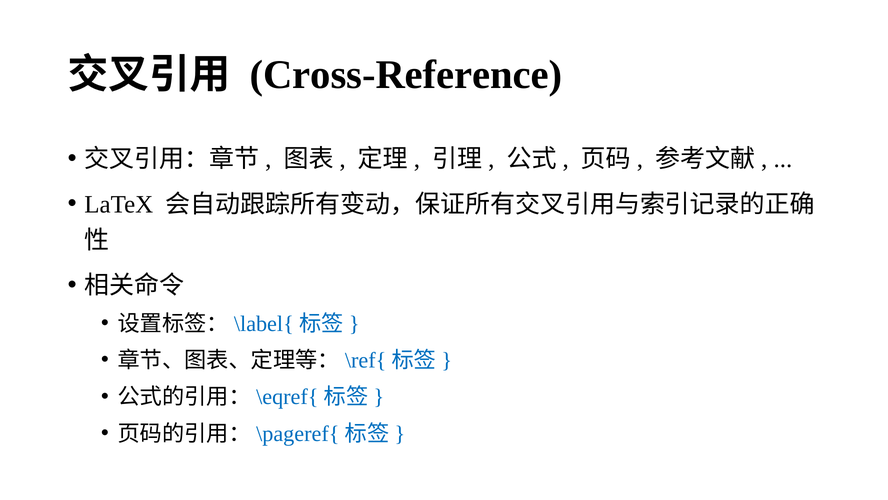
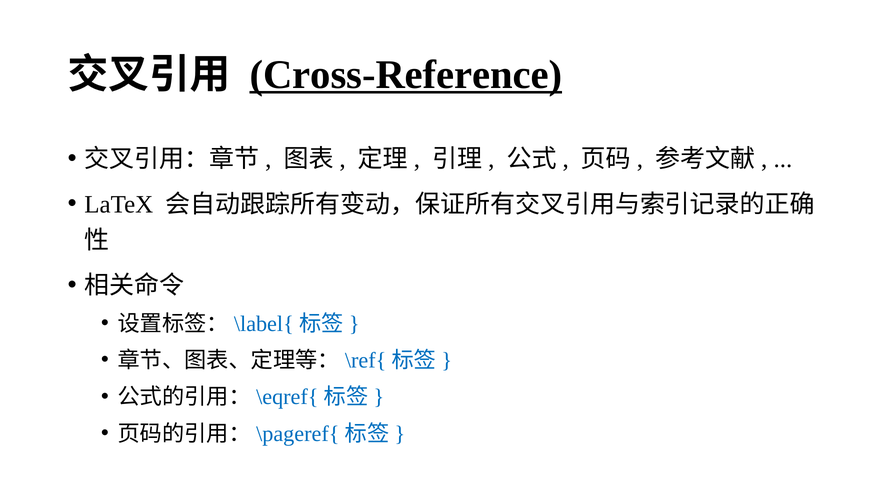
Cross-Reference underline: none -> present (406, 75)
